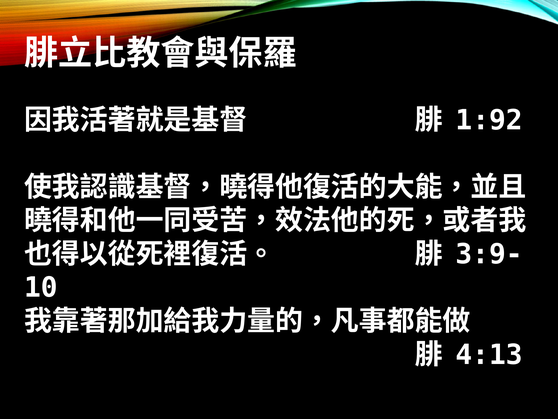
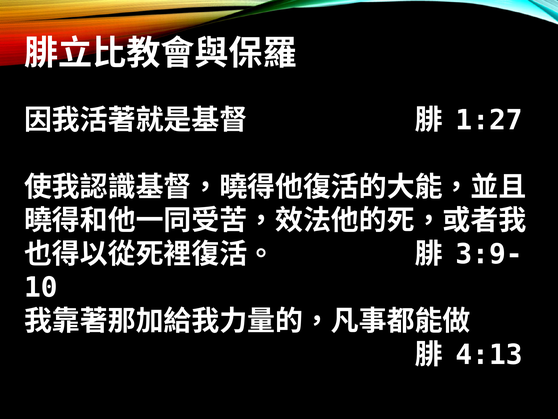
1:92: 1:92 -> 1:27 (489, 120)
